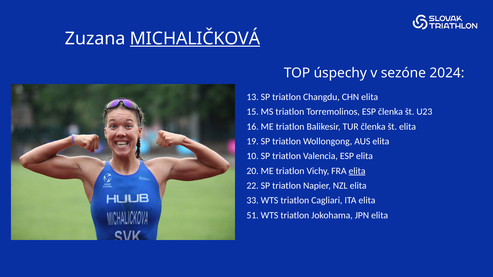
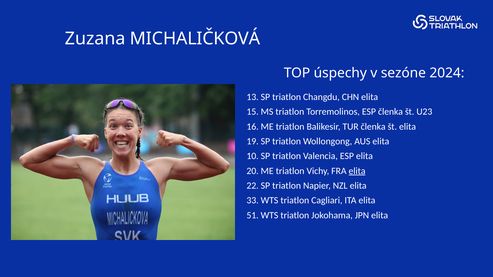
MICHALIČKOVÁ underline: present -> none (195, 39)
